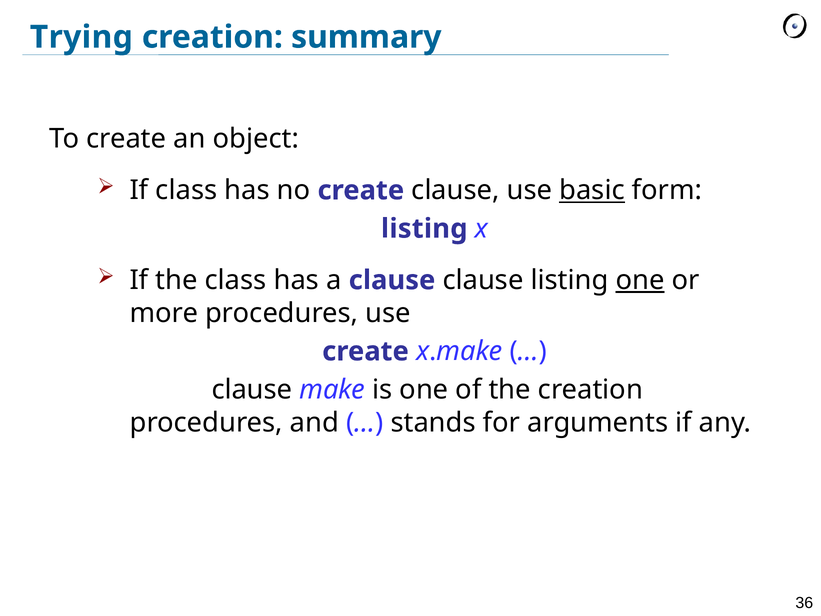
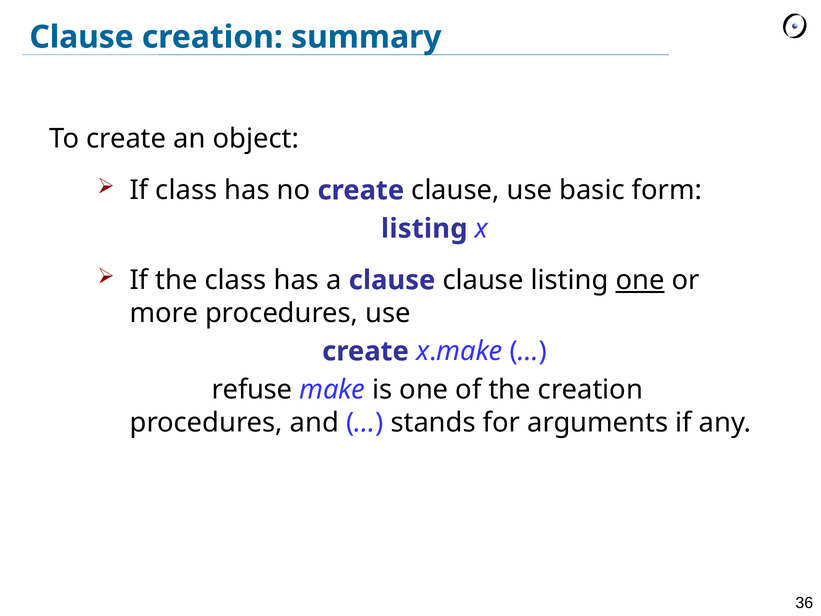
Trying: Trying -> Clause (82, 37)
basic underline: present -> none (592, 190)
clause: clause -> refuse (252, 390)
